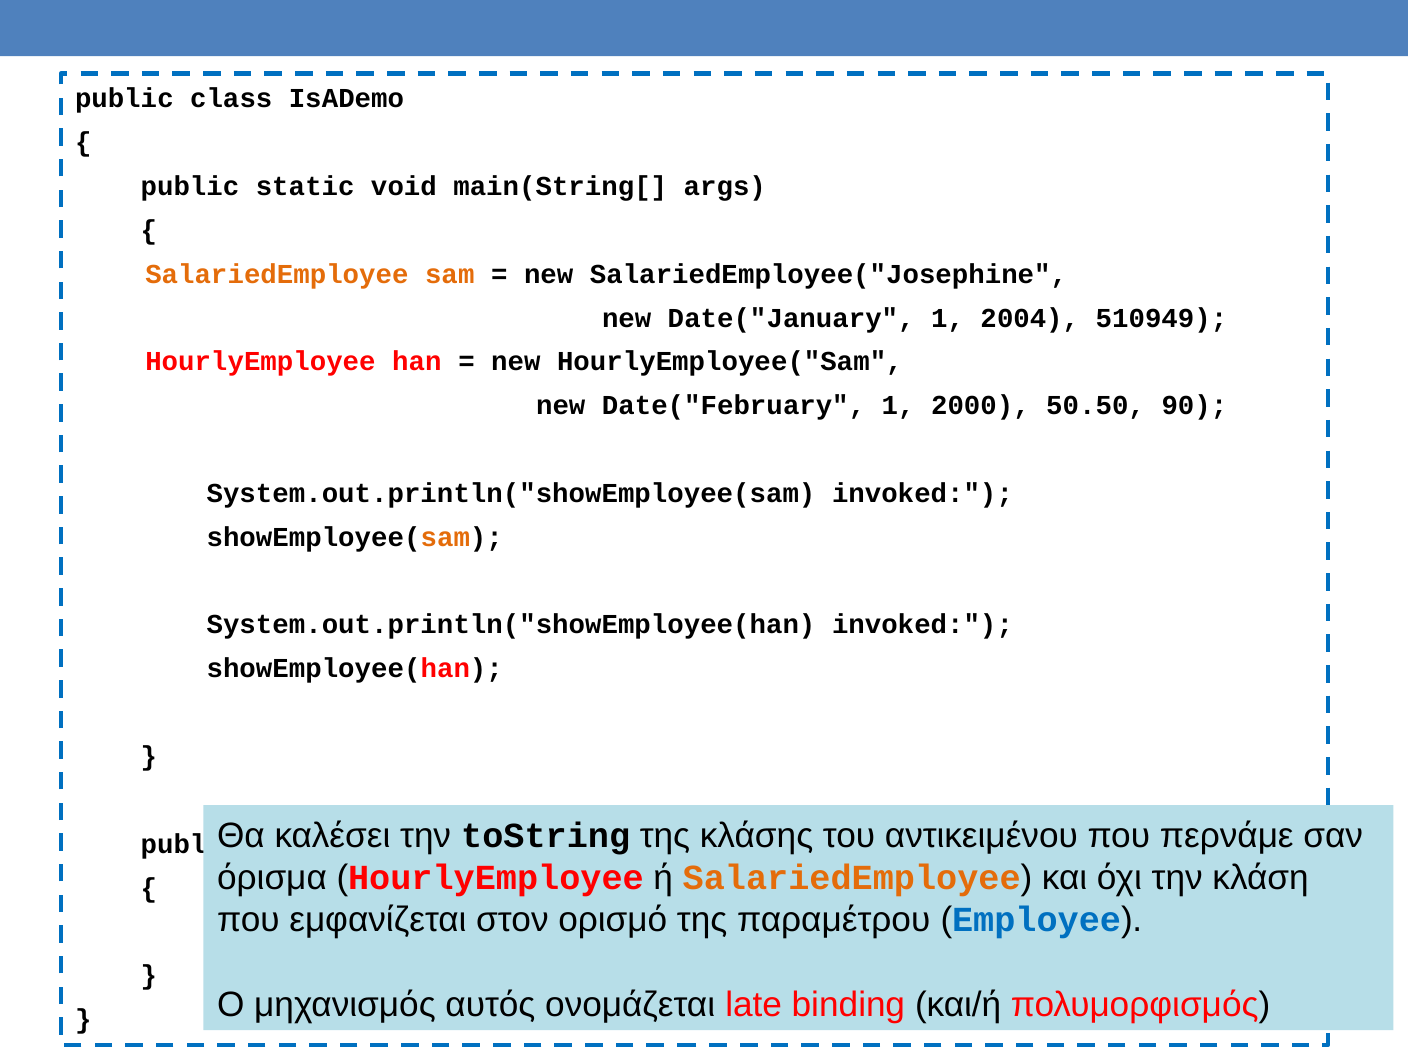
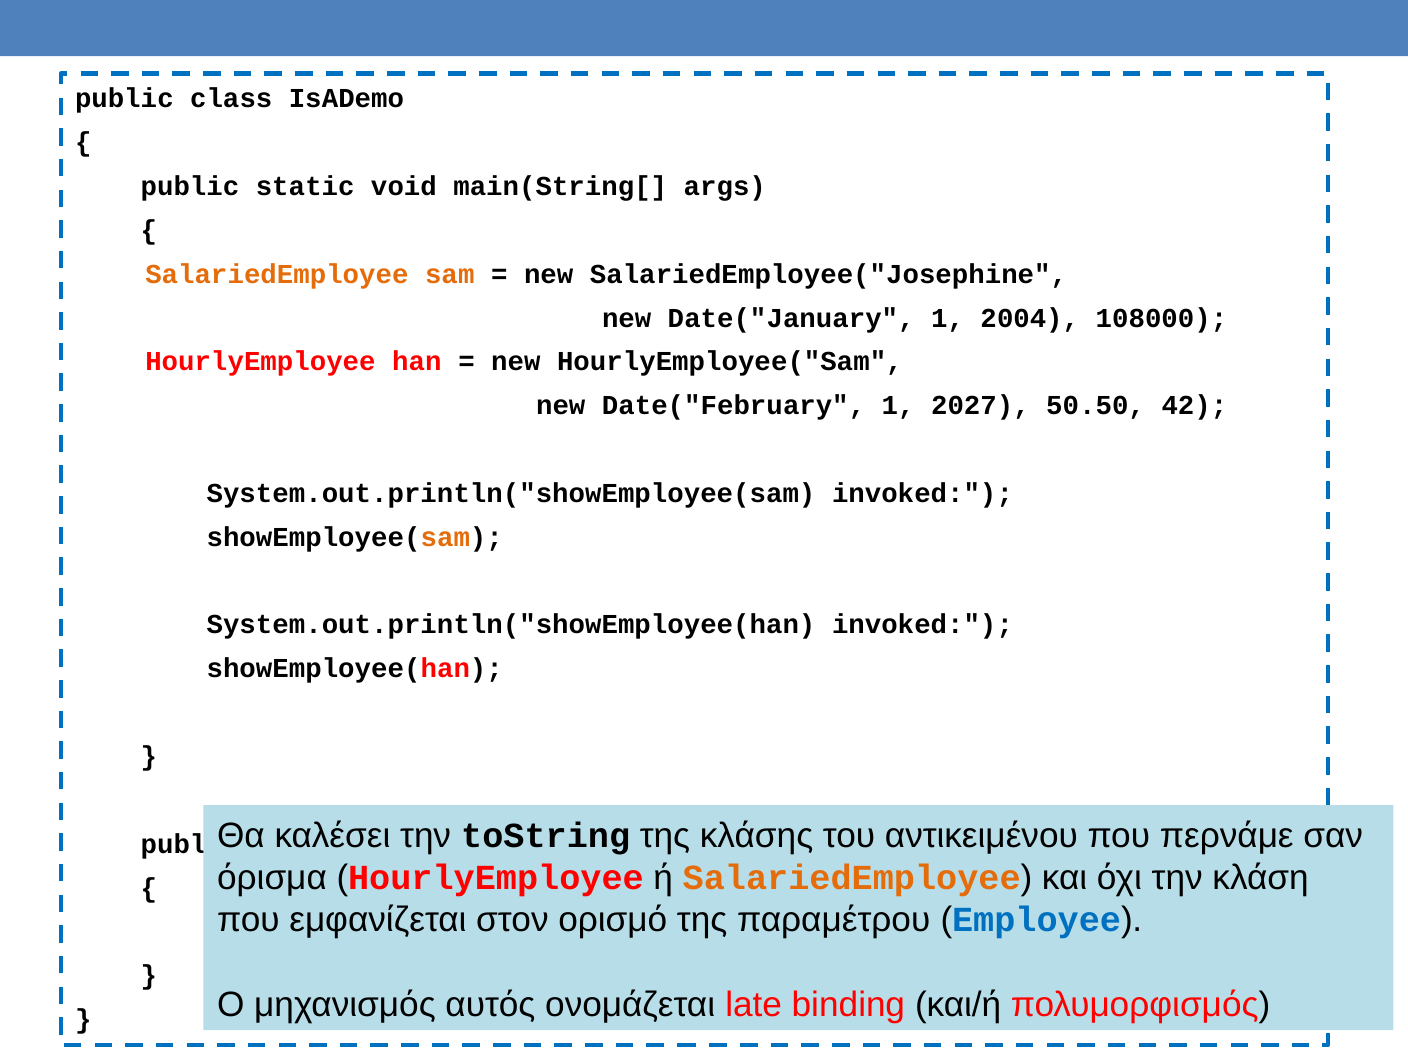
510949: 510949 -> 108000 (1161, 318)
2000: 2000 -> 2027 (980, 406)
90: 90 -> 42 (1194, 406)
